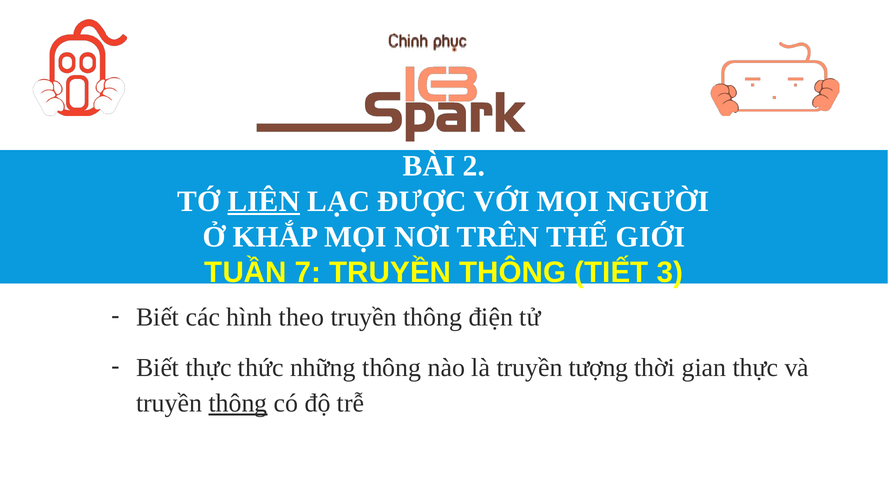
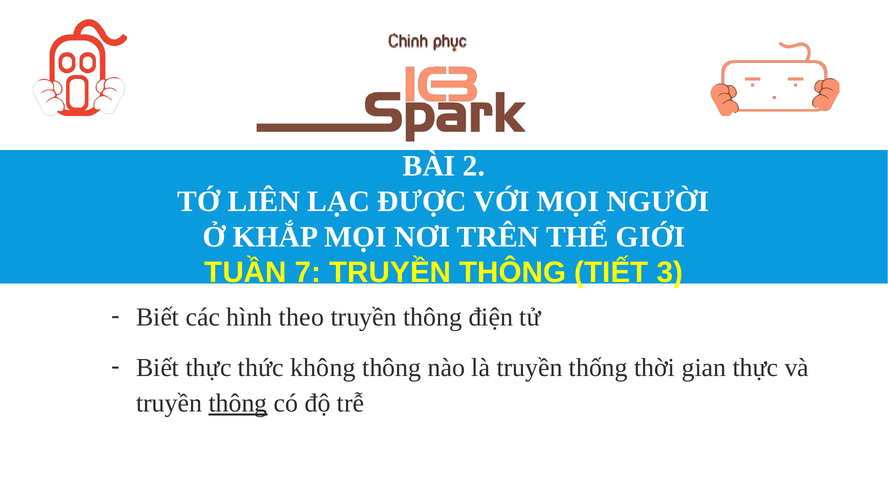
LIÊN underline: present -> none (264, 201)
những: những -> không (323, 367)
tượng: tượng -> thống (598, 367)
